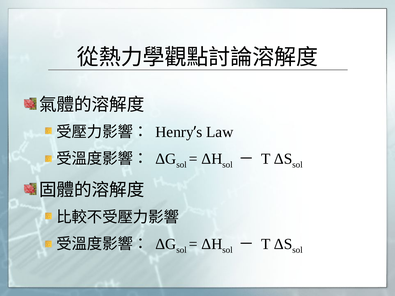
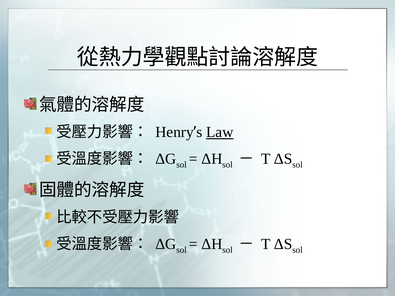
Law underline: none -> present (220, 132)
